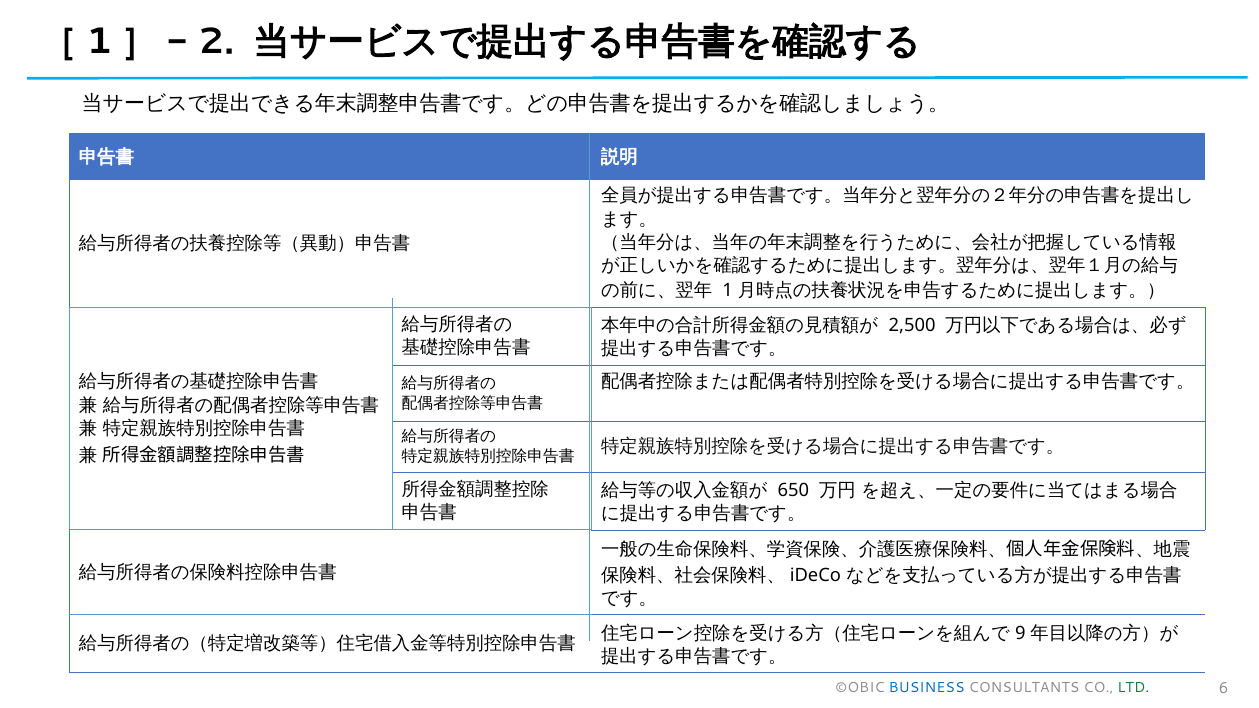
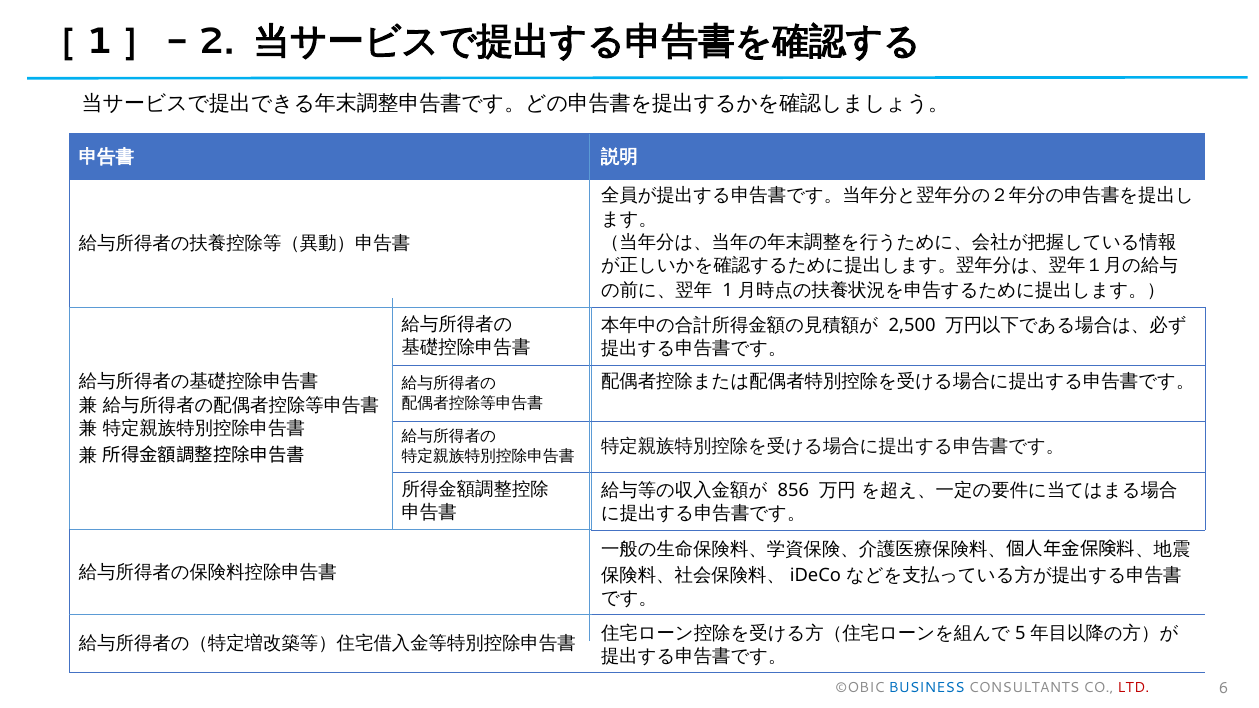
650: 650 -> 856 (793, 490)
9: 9 -> 5 (1020, 633)
LTD colour: green -> red (1133, 688)
